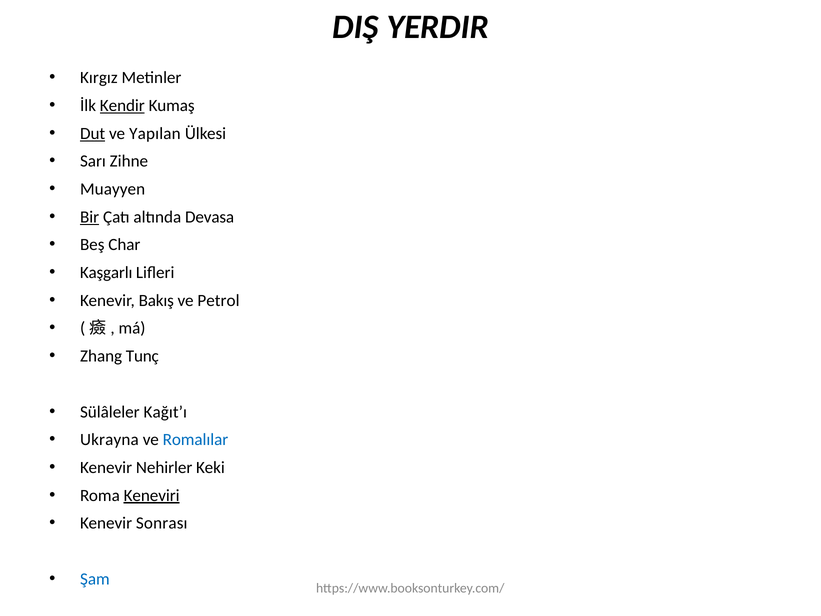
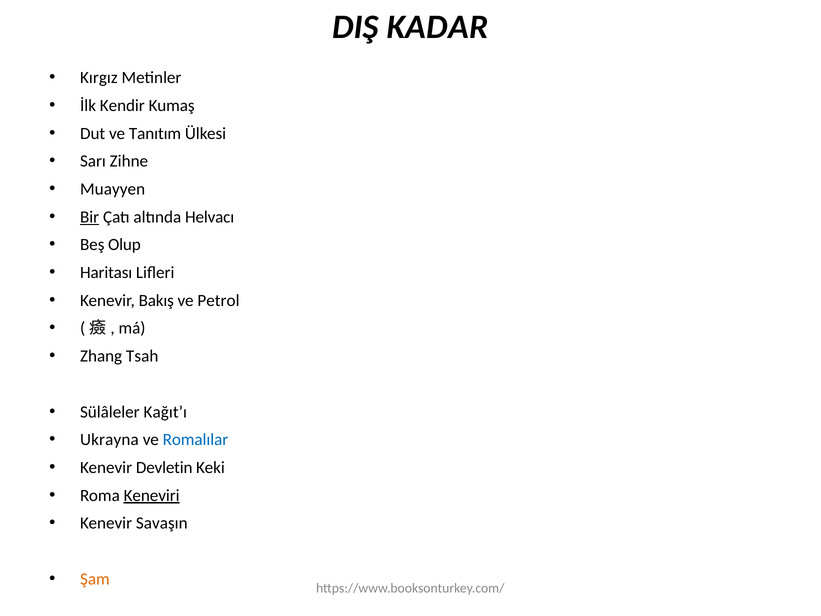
YERDIR: YERDIR -> KADAR (437, 27)
Kendir underline: present -> none (122, 106)
Dut underline: present -> none (93, 133)
Yapılan: Yapılan -> Tanıtım (155, 133)
Devasa: Devasa -> Helvacı (210, 217)
Char: Char -> Olup (124, 245)
Kaşgarlı: Kaşgarlı -> Haritası (106, 273)
Tunç: Tunç -> Tsah (142, 356)
Nehirler: Nehirler -> Devletin (164, 467)
Sonrası: Sonrası -> Savaşın (162, 523)
Şam colour: blue -> orange (95, 579)
